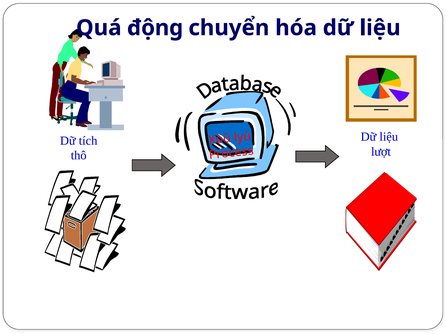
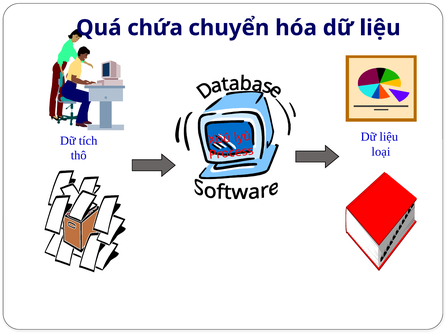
động: động -> chứa (155, 28)
lượt: lượt -> loại (381, 152)
